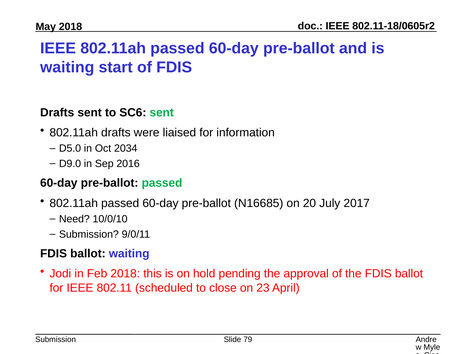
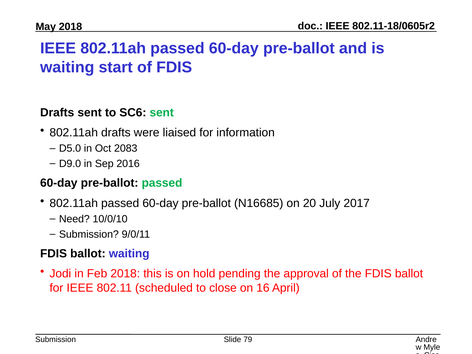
2034: 2034 -> 2083 (126, 149)
23: 23 -> 16 (263, 288)
